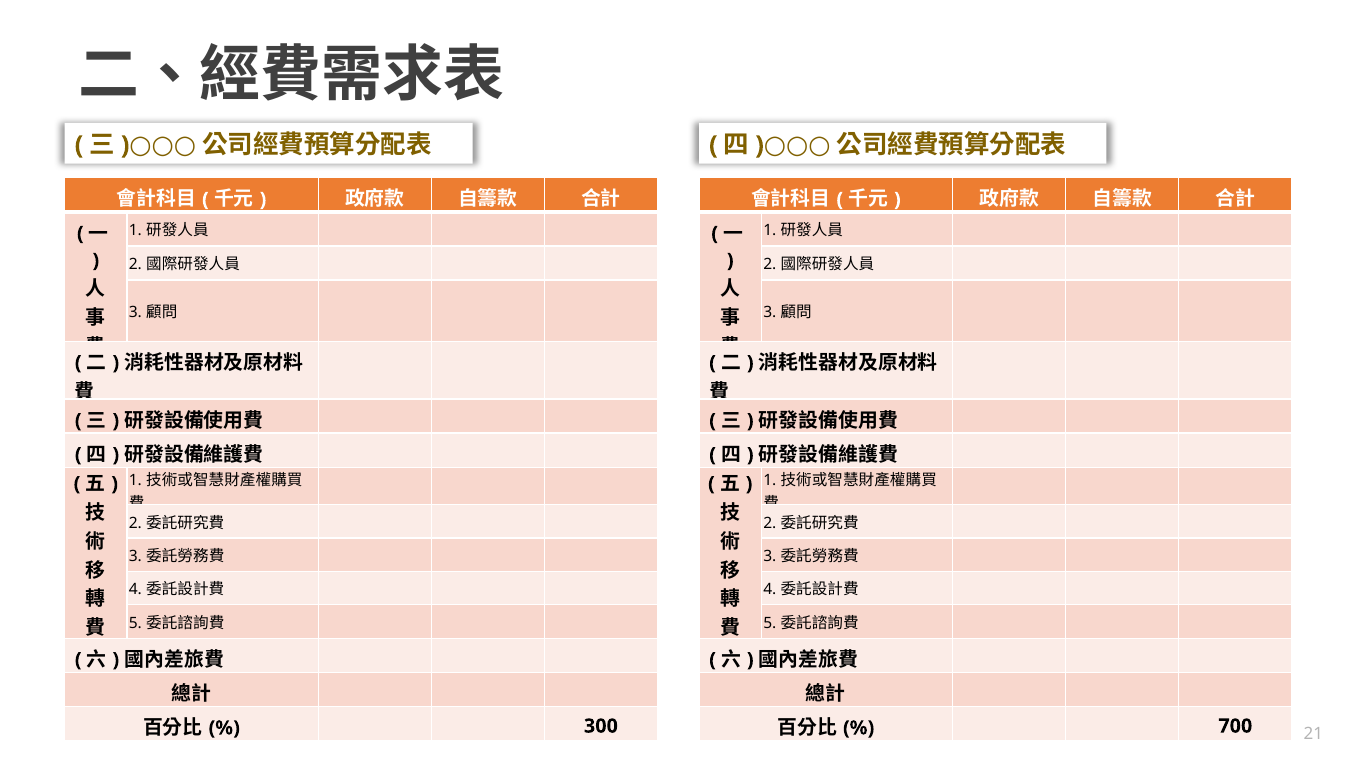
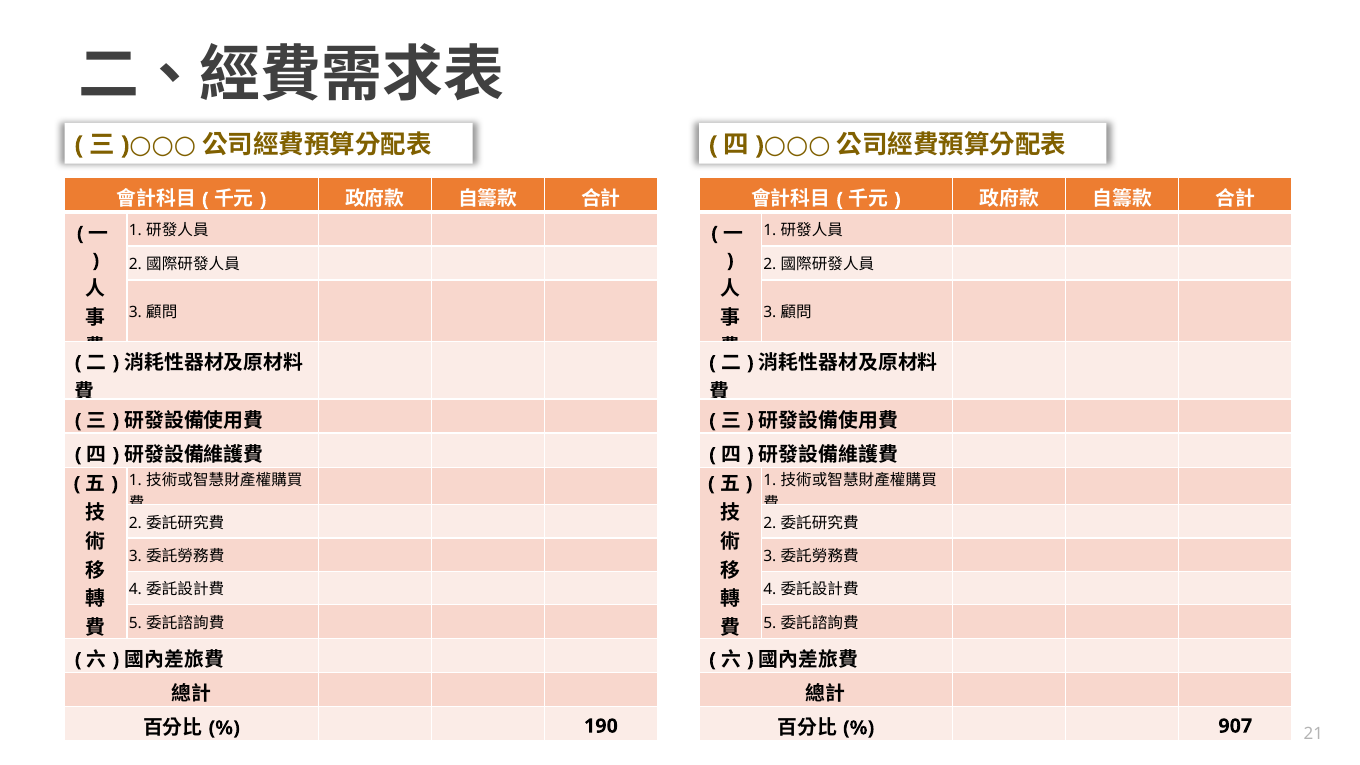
300: 300 -> 190 (601, 726)
700: 700 -> 907 (1235, 726)
